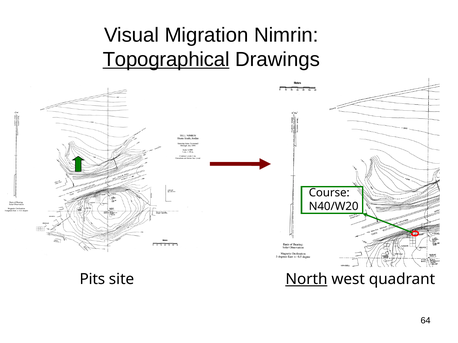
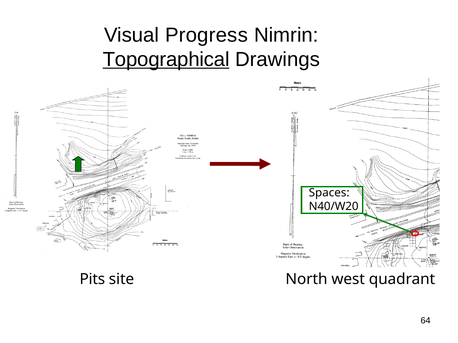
Migration: Migration -> Progress (206, 35)
Course: Course -> Spaces (329, 193)
North underline: present -> none (306, 280)
